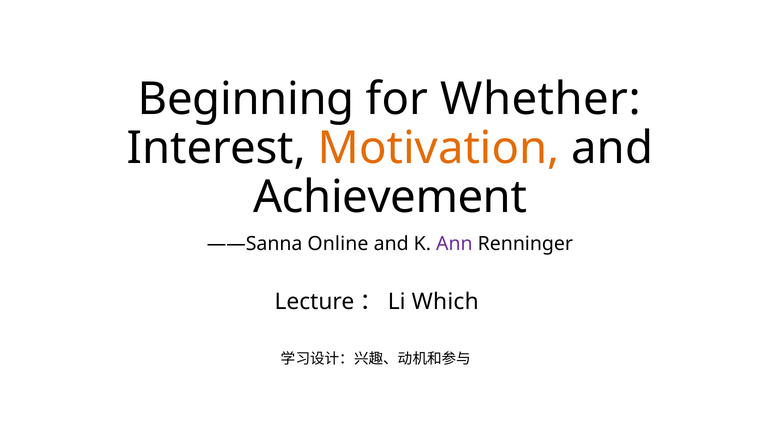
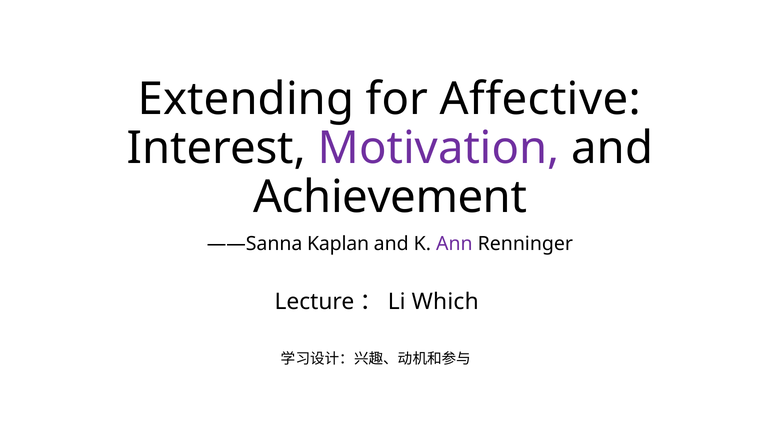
Beginning: Beginning -> Extending (246, 99)
Whether: Whether -> Affective (540, 99)
Motivation colour: orange -> purple (439, 148)
Online: Online -> Kaplan (338, 244)
